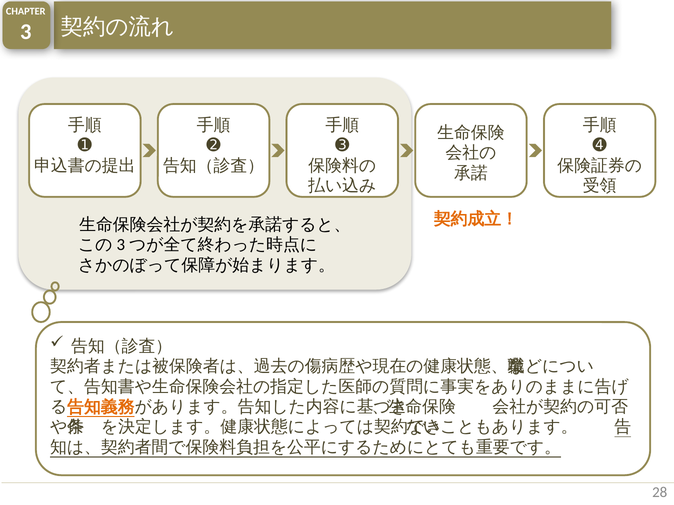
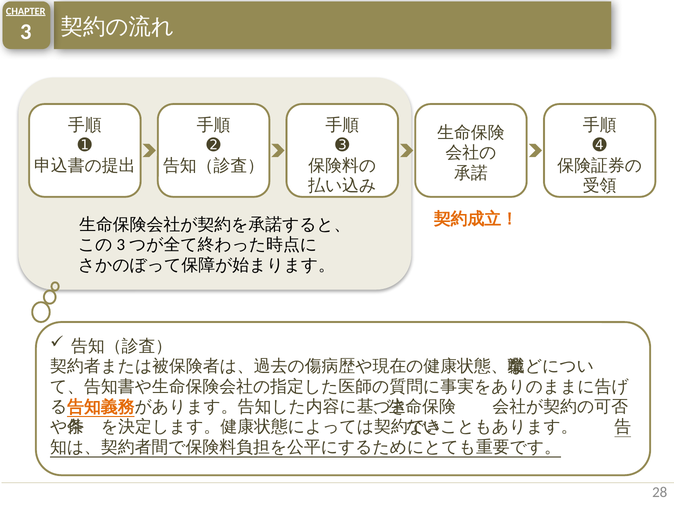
CHAPTER underline: none -> present (26, 11)
